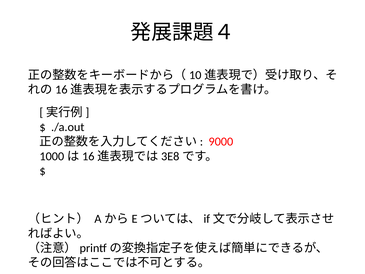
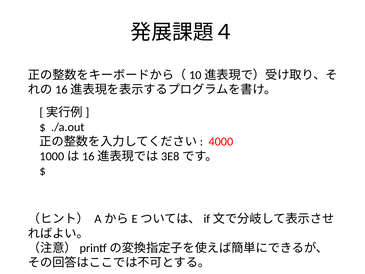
9000: 9000 -> 4000 (221, 142)
